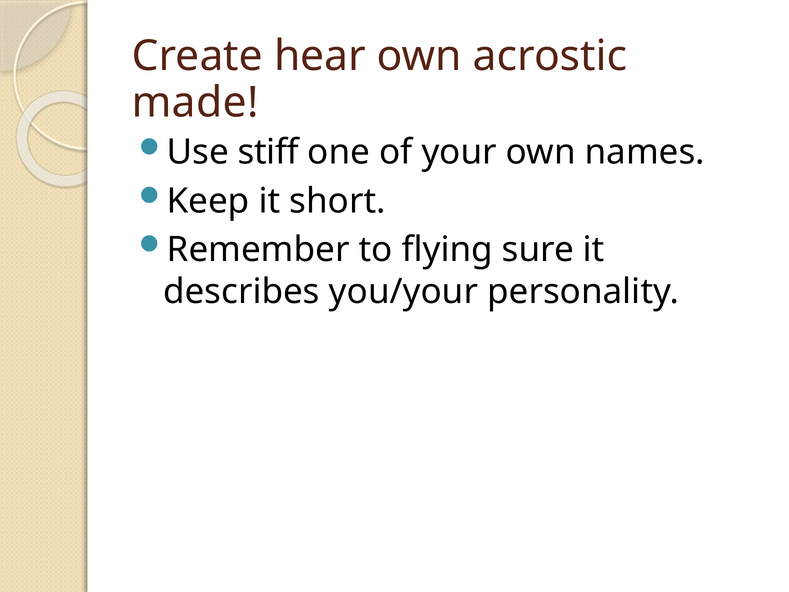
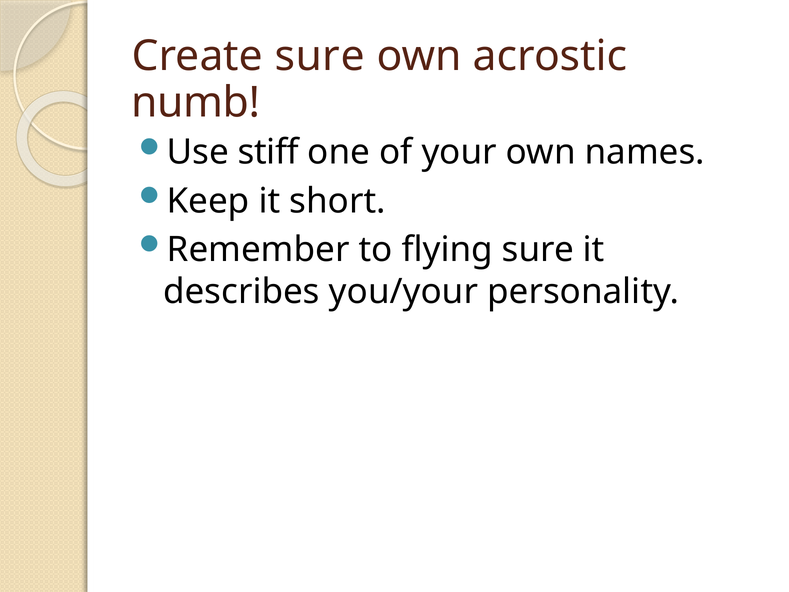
Create hear: hear -> sure (320, 56)
made: made -> numb (196, 102)
